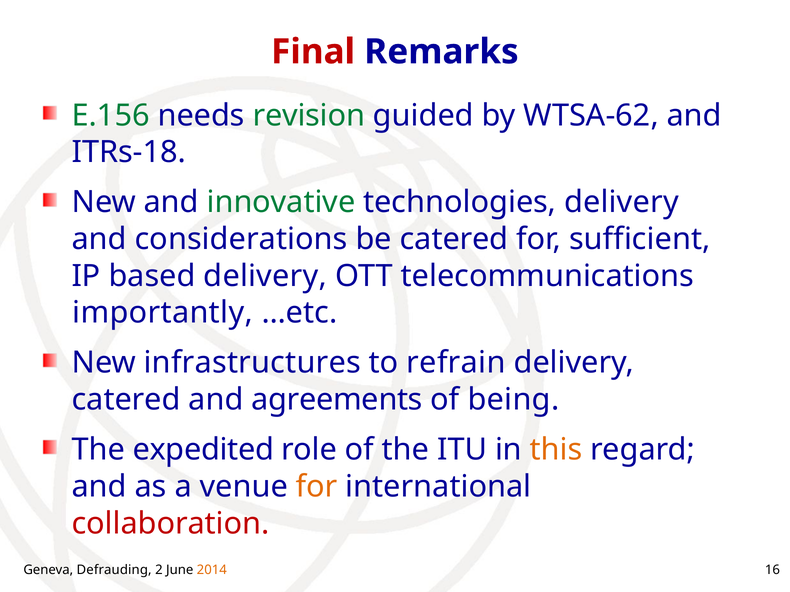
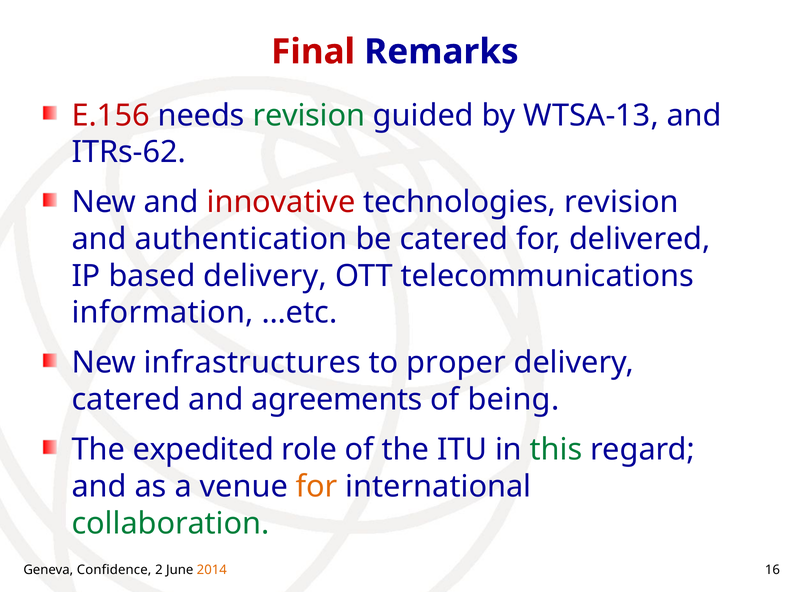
E.156 colour: green -> red (111, 115)
WTSA-62: WTSA-62 -> WTSA-13 (591, 115)
ITRs-18: ITRs-18 -> ITRs-62 (129, 152)
innovative colour: green -> red (281, 202)
technologies delivery: delivery -> revision (622, 202)
considerations: considerations -> authentication (241, 239)
sufficient: sufficient -> delivered (640, 239)
importantly: importantly -> information (163, 313)
refrain: refrain -> proper (456, 363)
this colour: orange -> green (556, 450)
collaboration colour: red -> green (171, 524)
Defrauding: Defrauding -> Confidence (114, 570)
